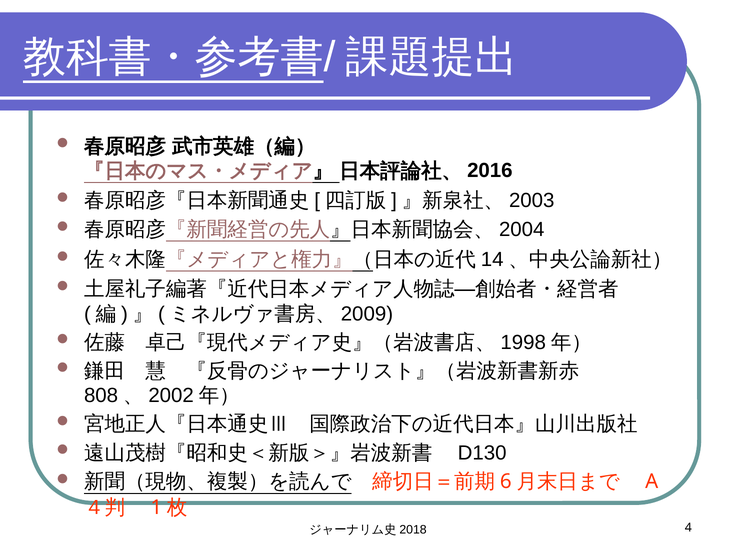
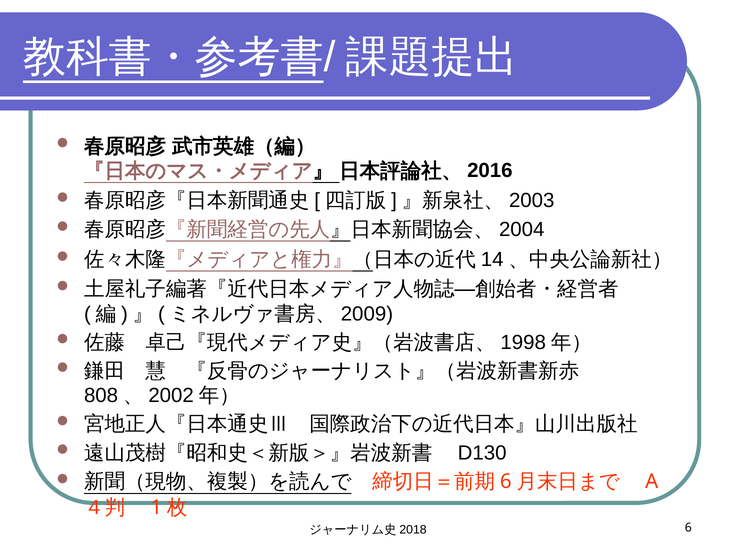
4: 4 -> 6 (688, 528)
